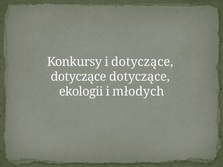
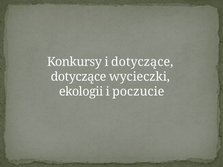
dotyczące: dotyczące -> wycieczki (139, 77)
młodych: młodych -> poczucie (138, 92)
